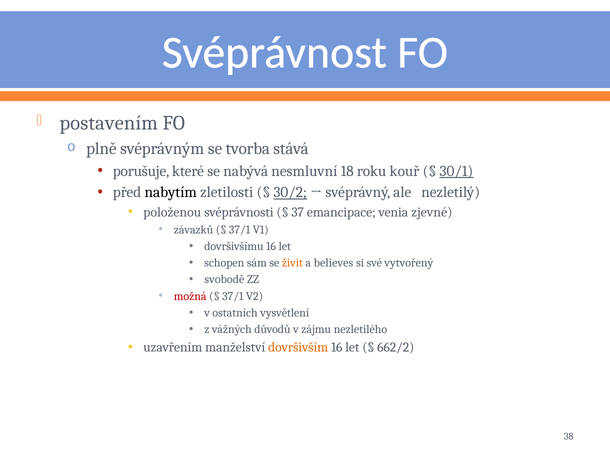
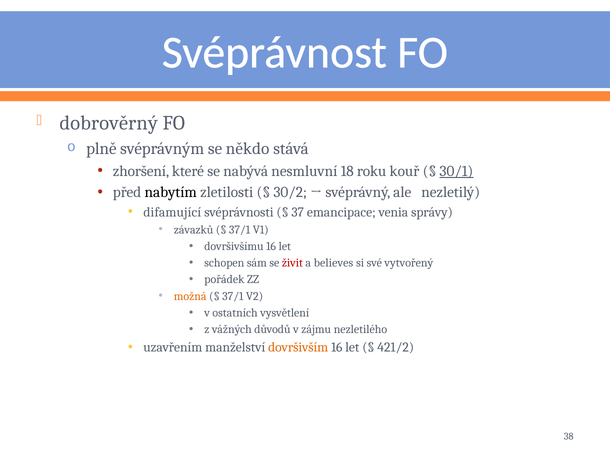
postavením: postavením -> dobrověrný (109, 123)
tvorba: tvorba -> někdo (248, 149)
porušuje: porušuje -> zhoršení (141, 171)
30/2 underline: present -> none (290, 193)
položenou: položenou -> difamující (172, 212)
zjevné: zjevné -> správy (432, 212)
živit colour: orange -> red (292, 263)
svobodě: svobodě -> pořádek (224, 280)
možná colour: red -> orange (190, 297)
662/2: 662/2 -> 421/2 (396, 348)
